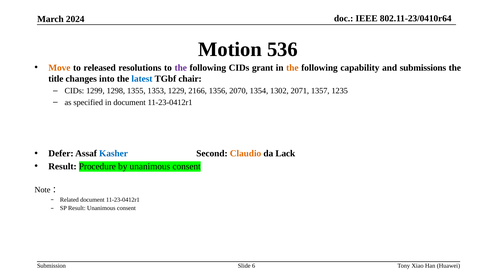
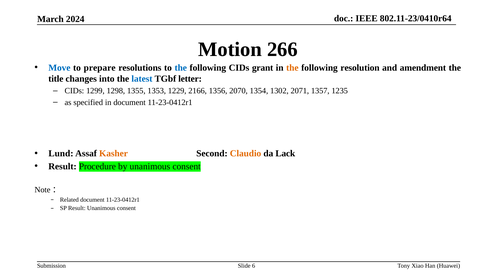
536: 536 -> 266 (282, 49)
Move colour: orange -> blue (59, 68)
released: released -> prepare (100, 68)
the colour: purple -> blue (181, 68)
capability: capability -> resolution (360, 68)
submissions: submissions -> amendment (423, 68)
chair: chair -> letter (190, 79)
Defer: Defer -> Lund (61, 154)
Kasher colour: blue -> orange (114, 154)
